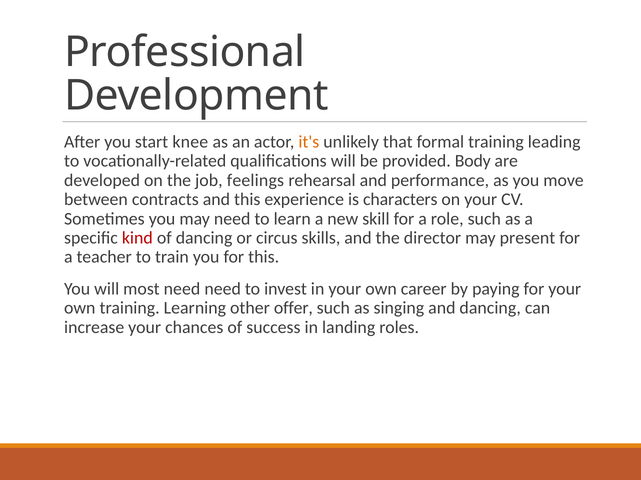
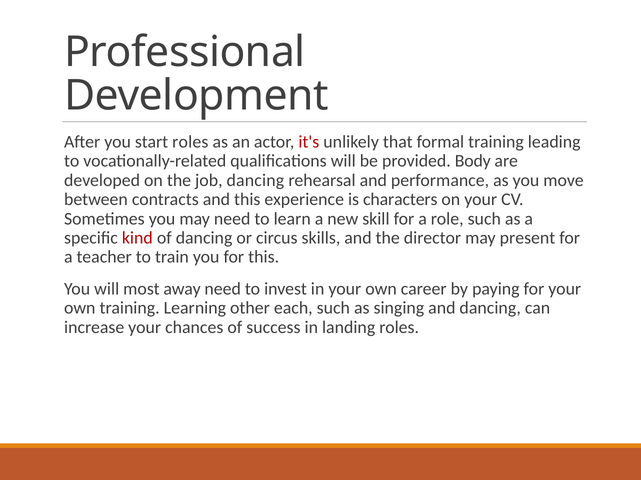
start knee: knee -> roles (190, 142)
it's colour: orange -> red (309, 142)
job feelings: feelings -> dancing (255, 181)
most need: need -> away (182, 289)
offer: offer -> each (293, 308)
